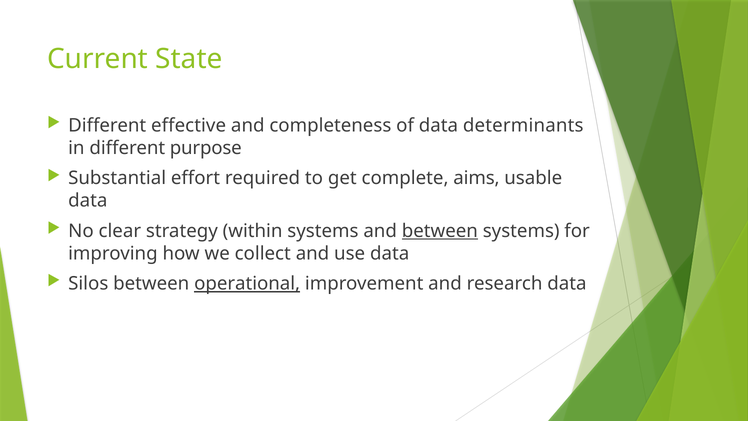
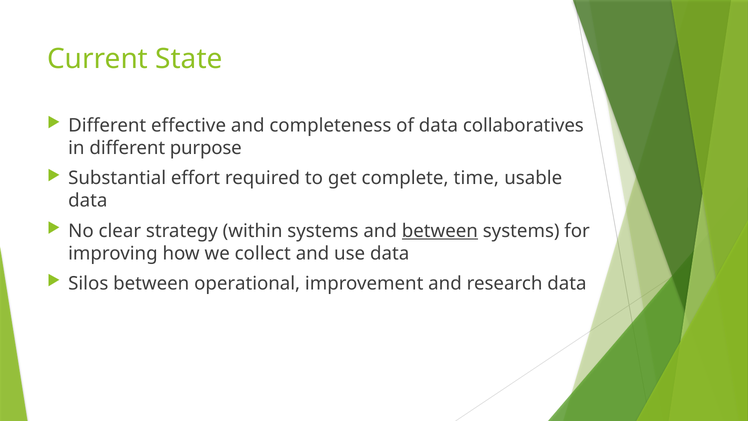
determinants: determinants -> collaboratives (523, 126)
aims: aims -> time (476, 178)
operational underline: present -> none (247, 284)
